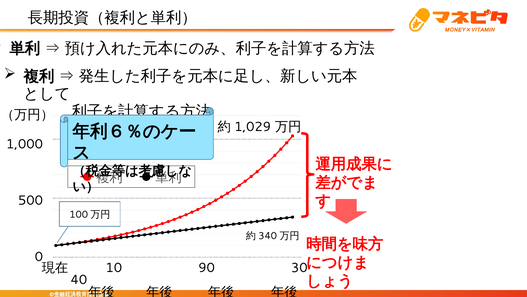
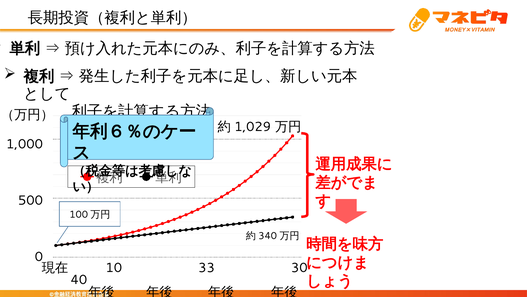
90: 90 -> 33 (207, 267)
